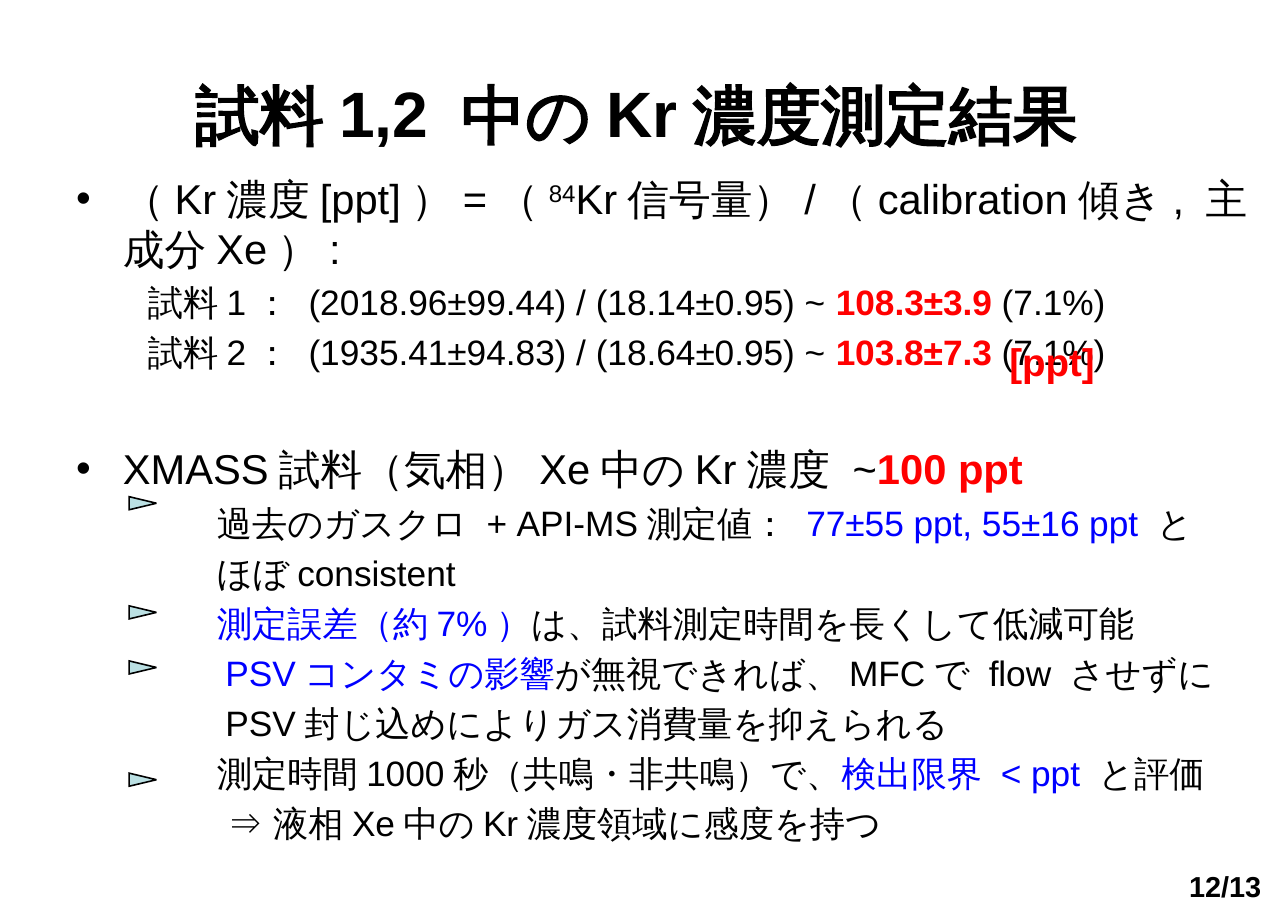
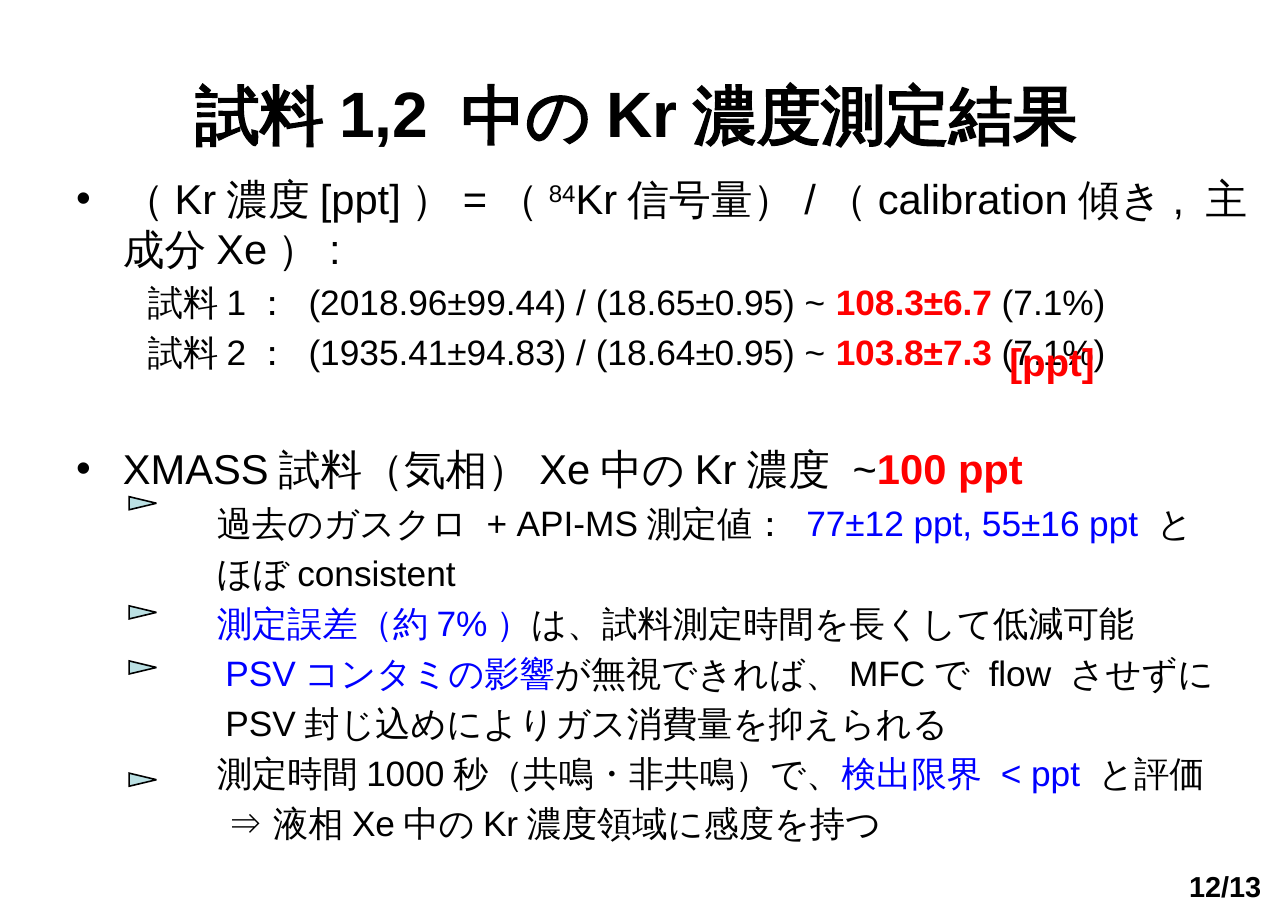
18.14±0.95: 18.14±0.95 -> 18.65±0.95 (695, 304)
108.3±3.9: 108.3±3.9 -> 108.3±6.7 (914, 304)
77±55: 77±55 -> 77±12 (855, 525)
